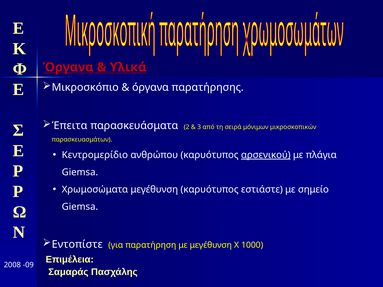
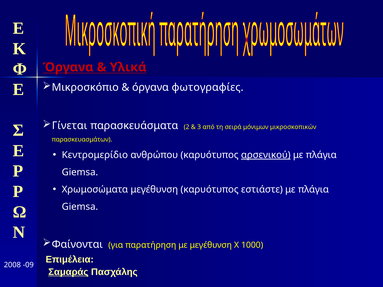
παρατήρησης: παρατήρησης -> φωτογραφίες (208, 88)
Έπειτα: Έπειτα -> Γίνεται (70, 126)
σημείο: σημείο -> πλάγια (313, 190)
Εντοπίστε: Εντοπίστε -> Φαίνονται (77, 245)
Σαμαράς underline: none -> present (68, 272)
